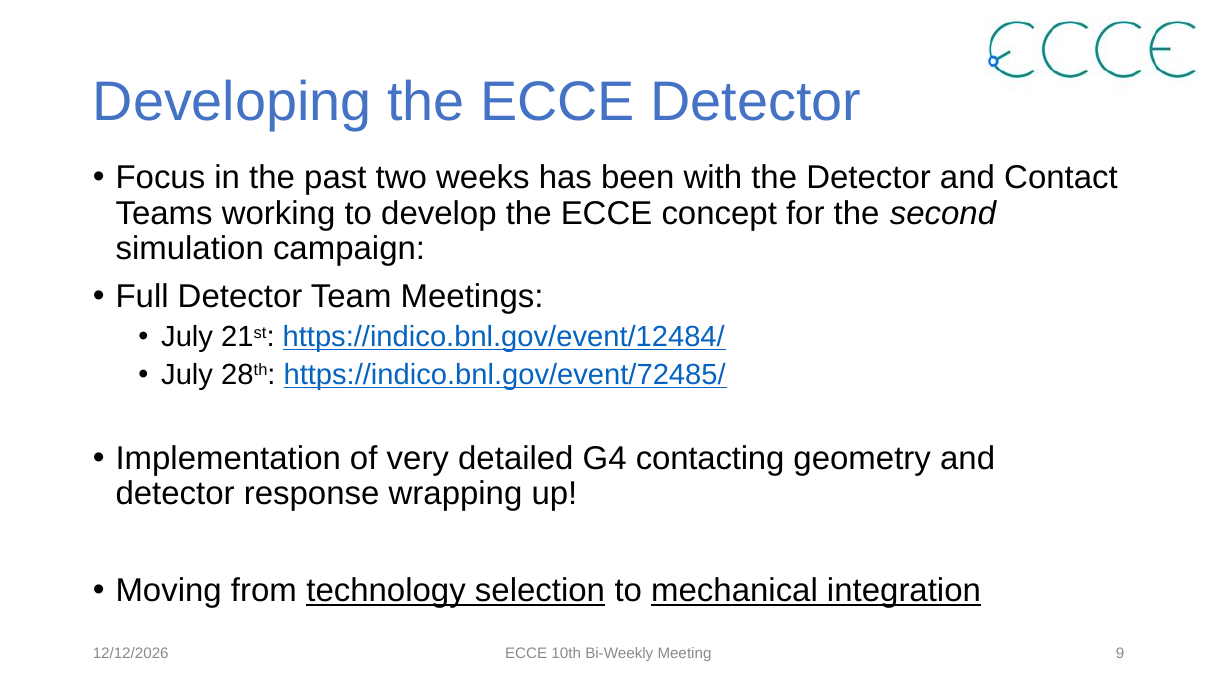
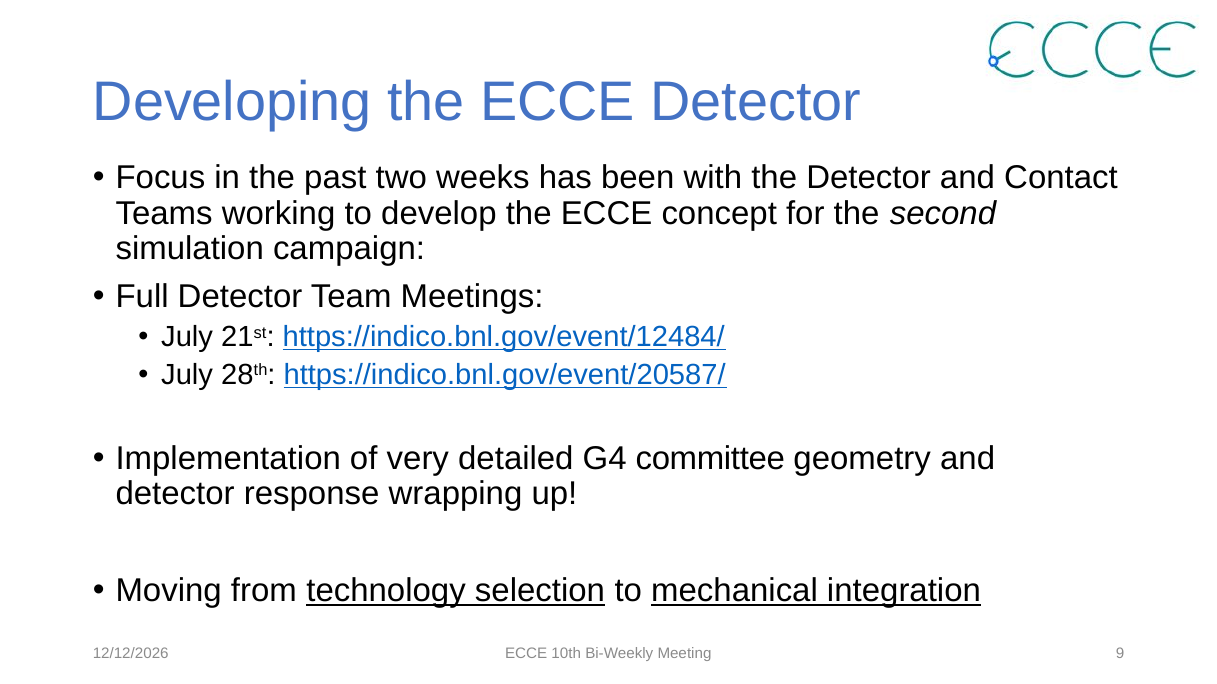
https://indico.bnl.gov/event/72485/: https://indico.bnl.gov/event/72485/ -> https://indico.bnl.gov/event/20587/ (505, 375)
contacting: contacting -> committee (710, 459)
